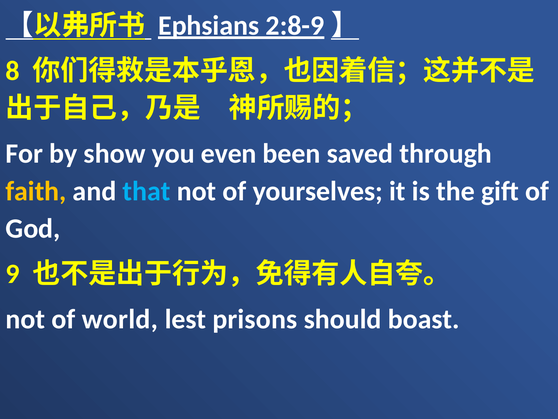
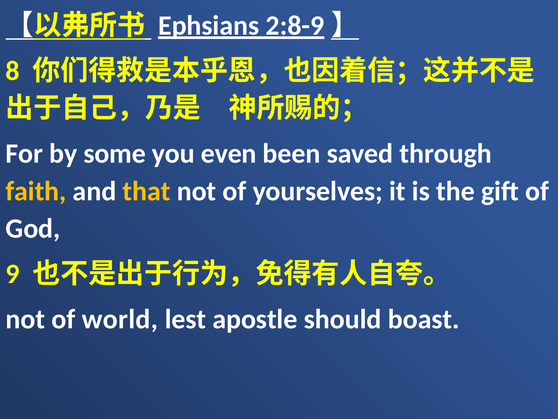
show: show -> some (115, 153)
that colour: light blue -> yellow (147, 191)
prisons: prisons -> apostle (255, 319)
